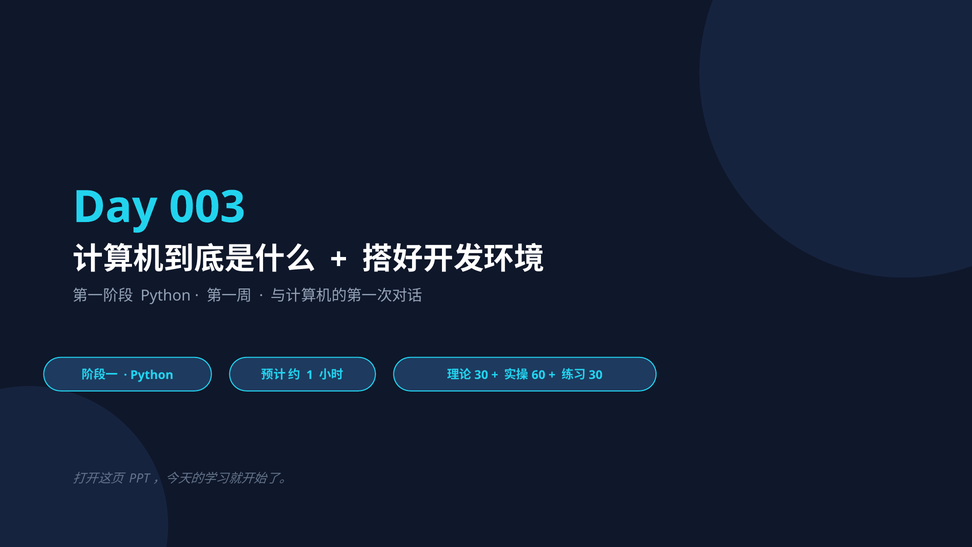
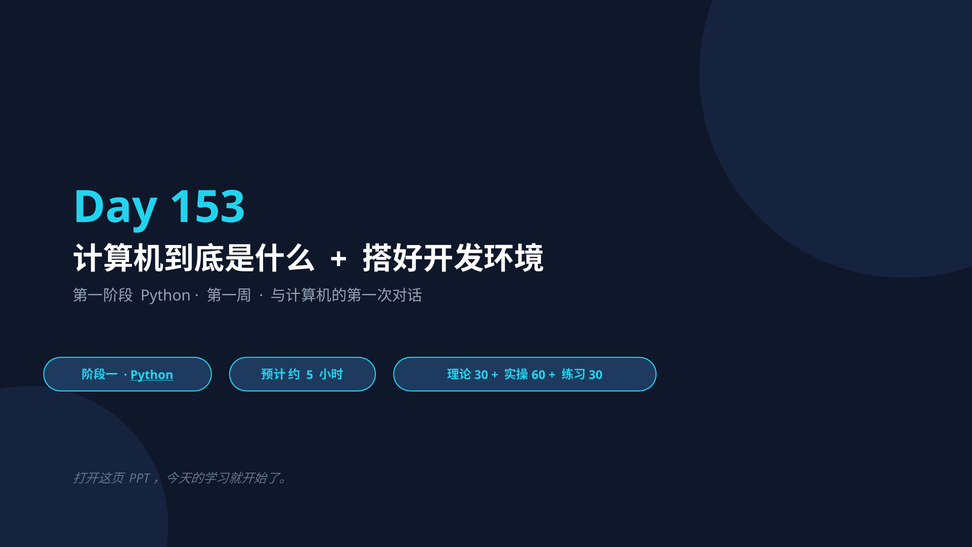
003: 003 -> 153 (207, 207)
Python underline: none -> present (152, 375)
1: 1 -> 5 (310, 375)
